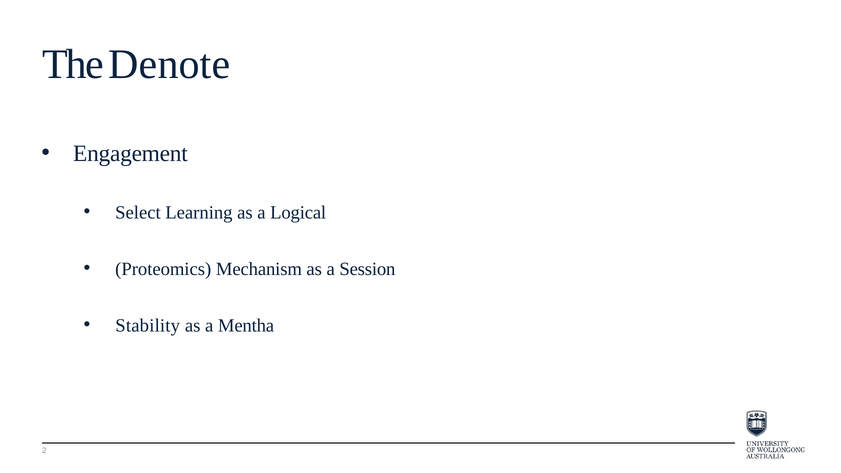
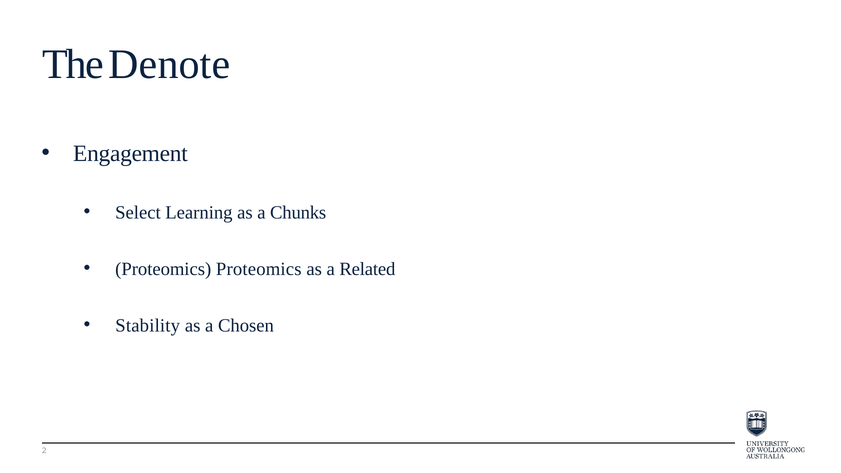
Logical: Logical -> Chunks (298, 212)
Proteomics Mechanism: Mechanism -> Proteomics (259, 269)
Session: Session -> Related (367, 269)
Mentha: Mentha -> Chosen (246, 325)
